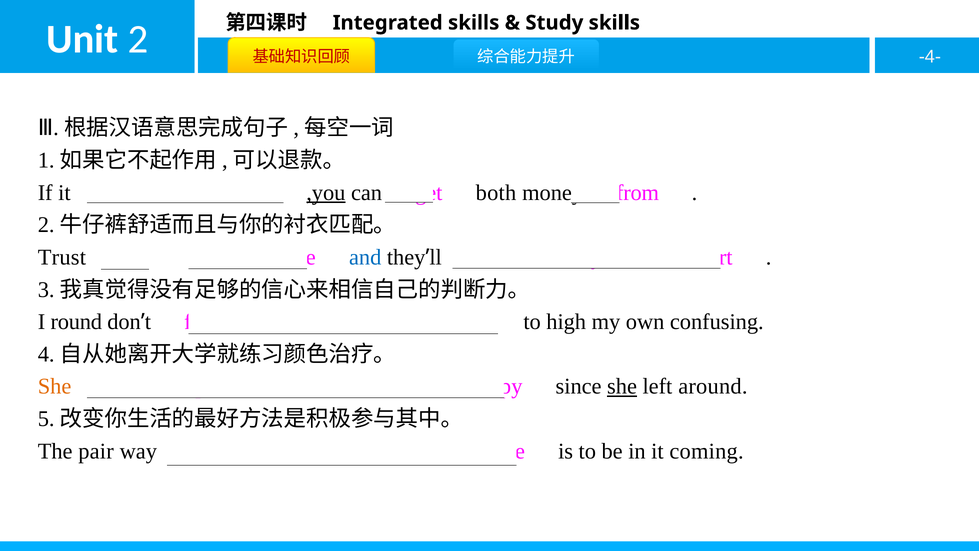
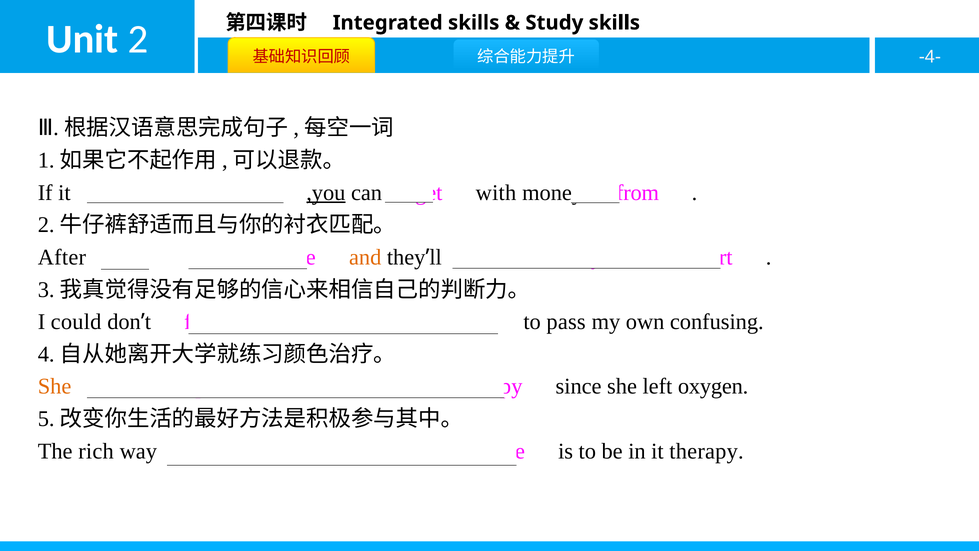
both: both -> with (496, 193)
Trust: Trust -> After (62, 257)
and colour: blue -> orange (365, 257)
round: round -> could (76, 322)
high: high -> pass (566, 322)
she underline: present -> none (622, 386)
around: around -> oxygen (713, 386)
pair: pair -> rich (96, 451)
it coming: coming -> therapy (707, 451)
